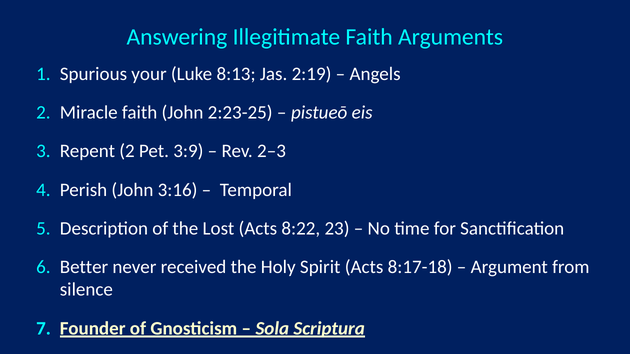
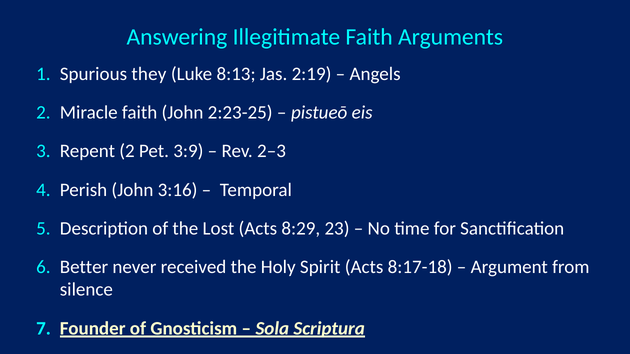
your: your -> they (149, 74)
8:22: 8:22 -> 8:29 (301, 229)
